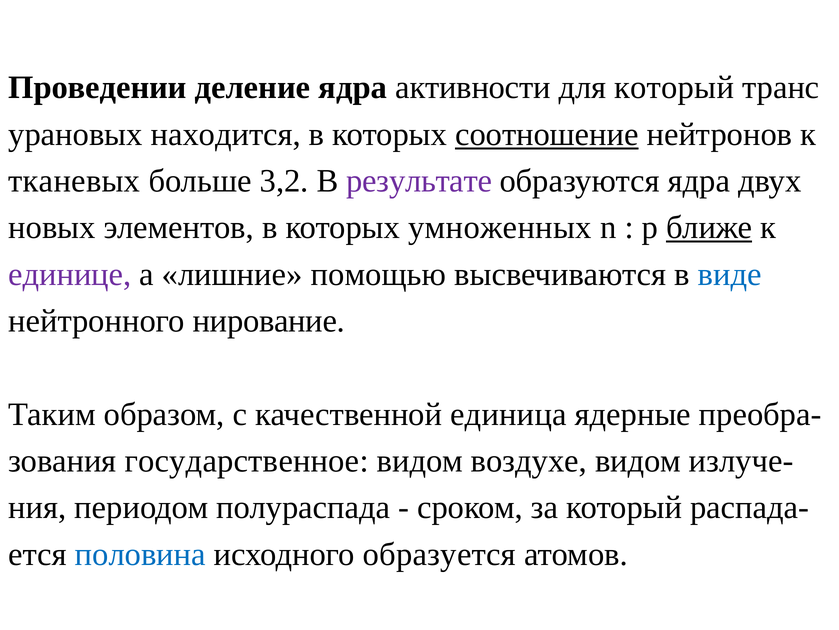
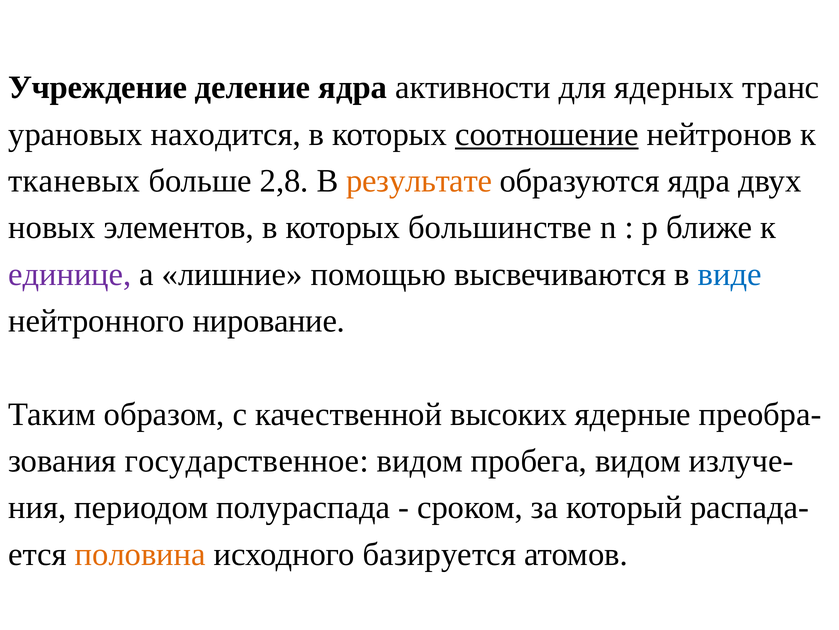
Проведении: Проведении -> Учреждение (98, 88)
для который: который -> ядерных (674, 88)
3,2: 3,2 -> 2,8 (284, 181)
результате colour: purple -> orange (419, 181)
умноженных: умноженных -> большинстве (500, 227)
ближе underline: present -> none (709, 227)
единица: единица -> высоких (509, 414)
воздухе: воздухе -> пробега (529, 460)
половина colour: blue -> orange (140, 554)
образуется: образуется -> базируется (439, 554)
